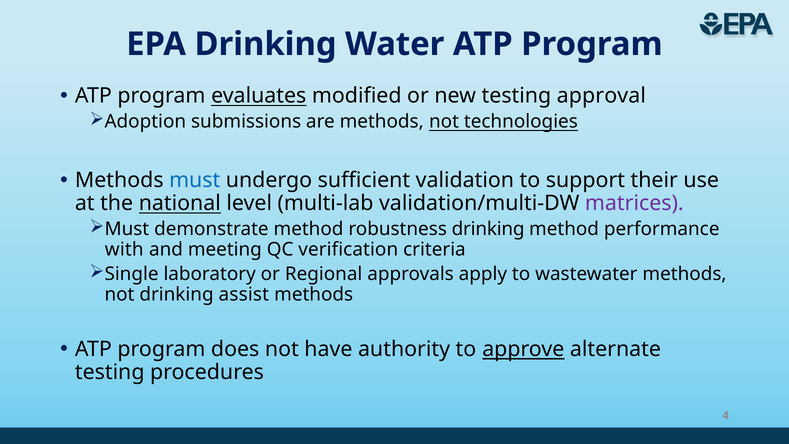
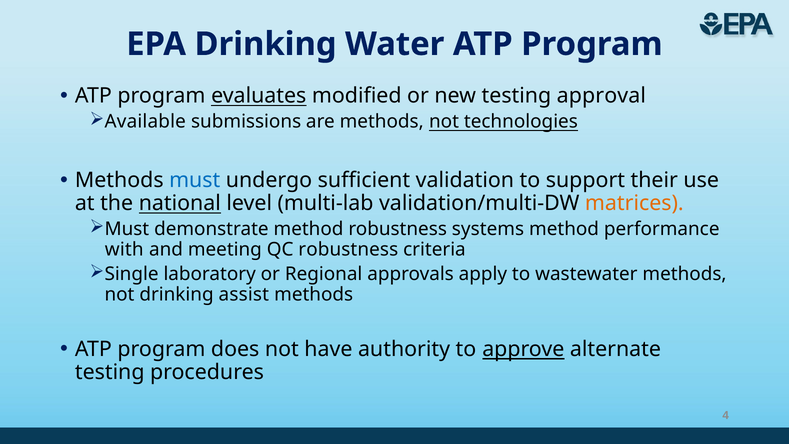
Adoption: Adoption -> Available (145, 122)
matrices colour: purple -> orange (634, 203)
robustness drinking: drinking -> systems (488, 229)
QC verification: verification -> robustness (348, 250)
